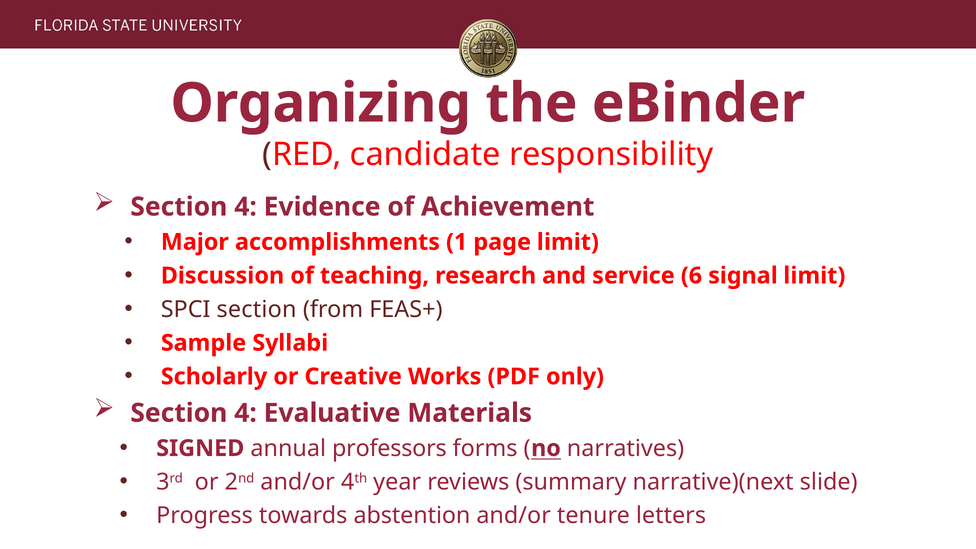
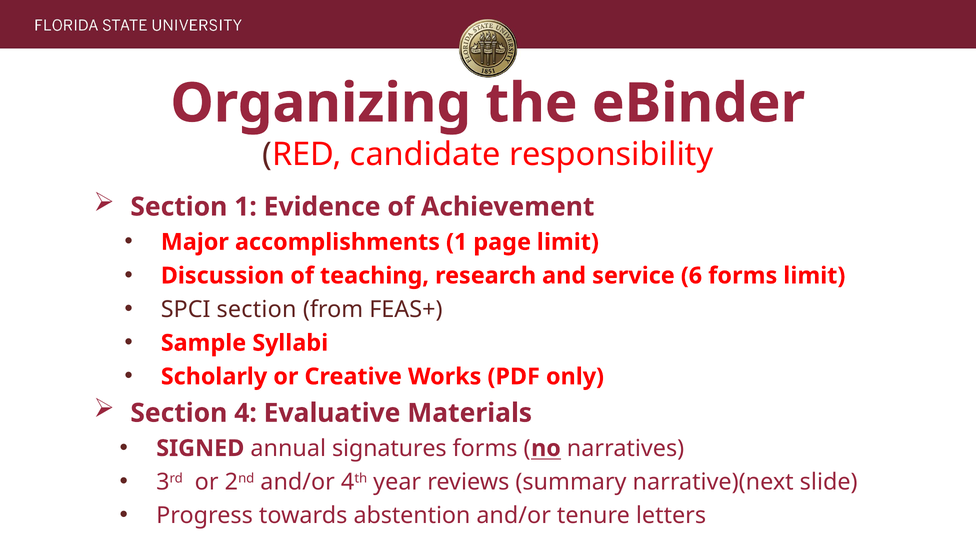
4: 4 -> 1 (246, 207)
6 signal: signal -> forms (743, 276)
professors: professors -> signatures (389, 448)
